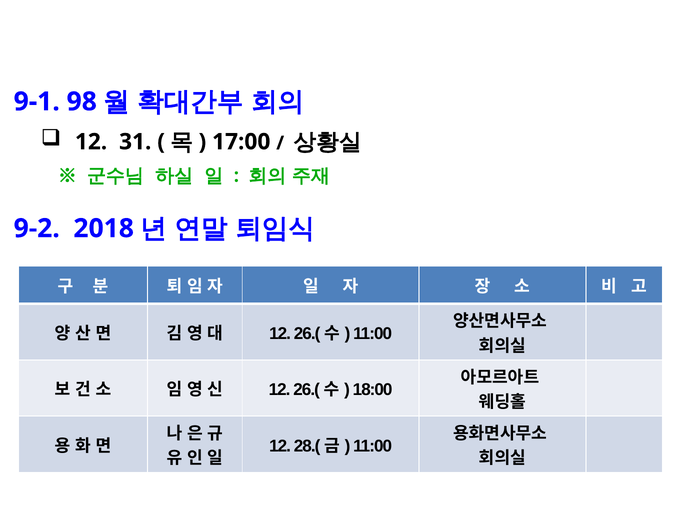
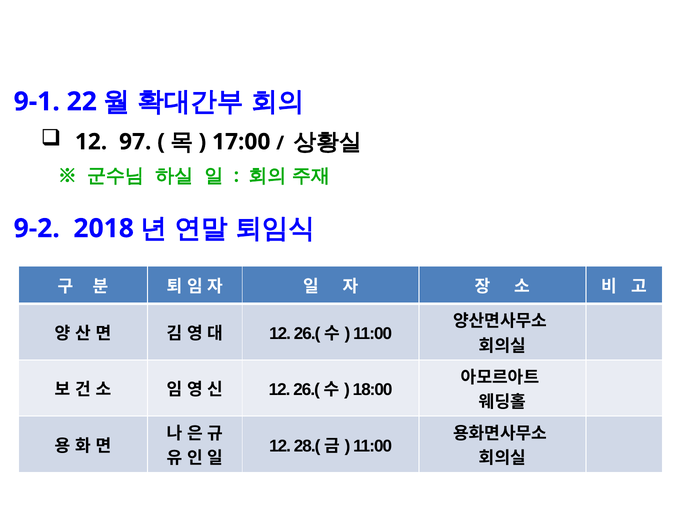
98: 98 -> 22 (82, 102)
31: 31 -> 97 (135, 142)
